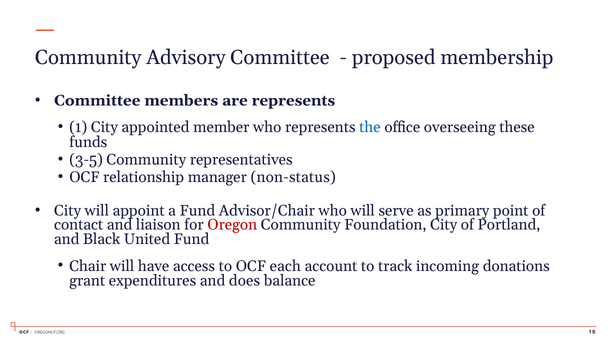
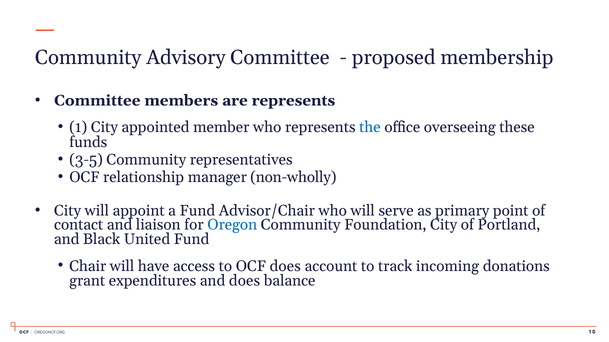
non-status: non-status -> non-wholly (293, 178)
Oregon colour: red -> blue (232, 225)
OCF each: each -> does (285, 266)
